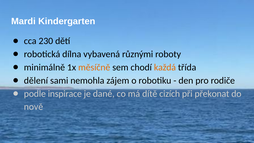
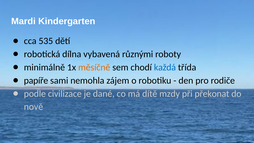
230: 230 -> 535 (46, 41)
každá colour: orange -> blue (165, 67)
dělení: dělení -> papíře (36, 80)
inspirace: inspirace -> civilizace (65, 94)
cizích: cizích -> mzdy (170, 94)
